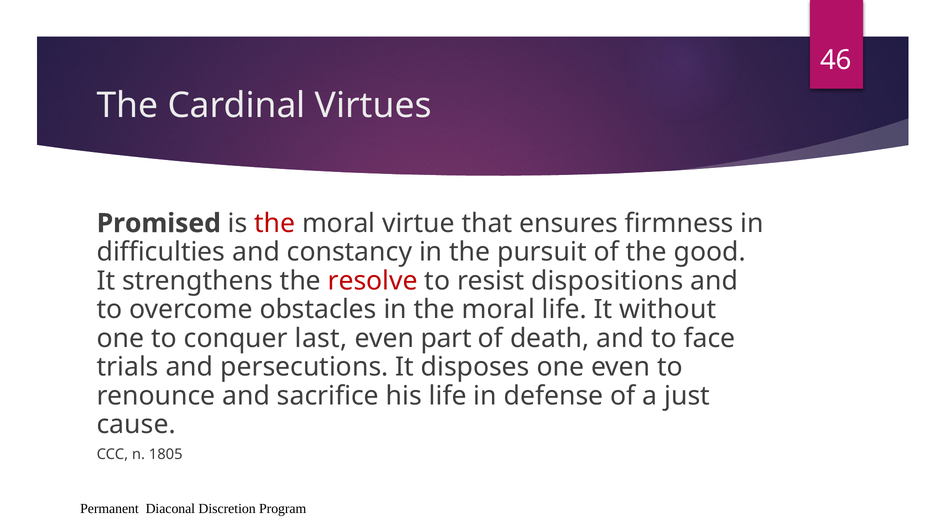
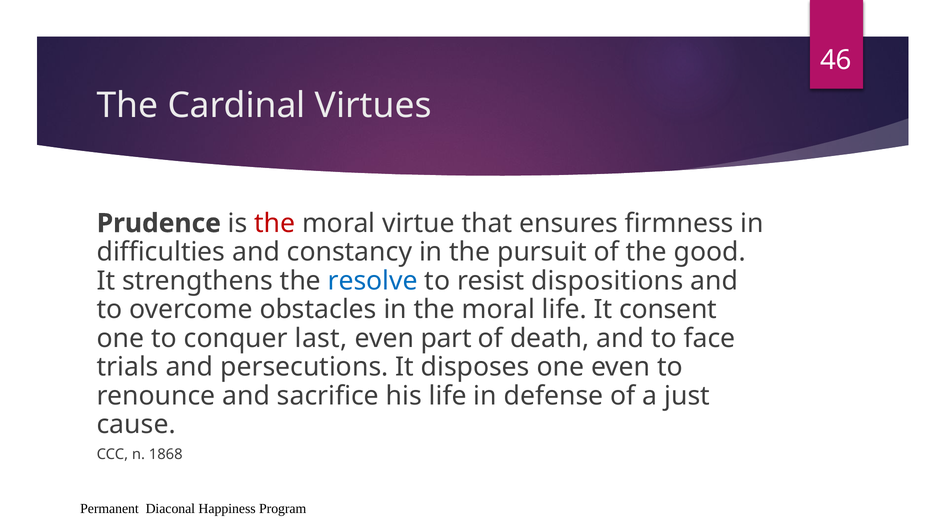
Promised: Promised -> Prudence (159, 223)
resolve colour: red -> blue (373, 281)
without: without -> consent (668, 310)
1805: 1805 -> 1868 (166, 454)
Discretion: Discretion -> Happiness (227, 509)
